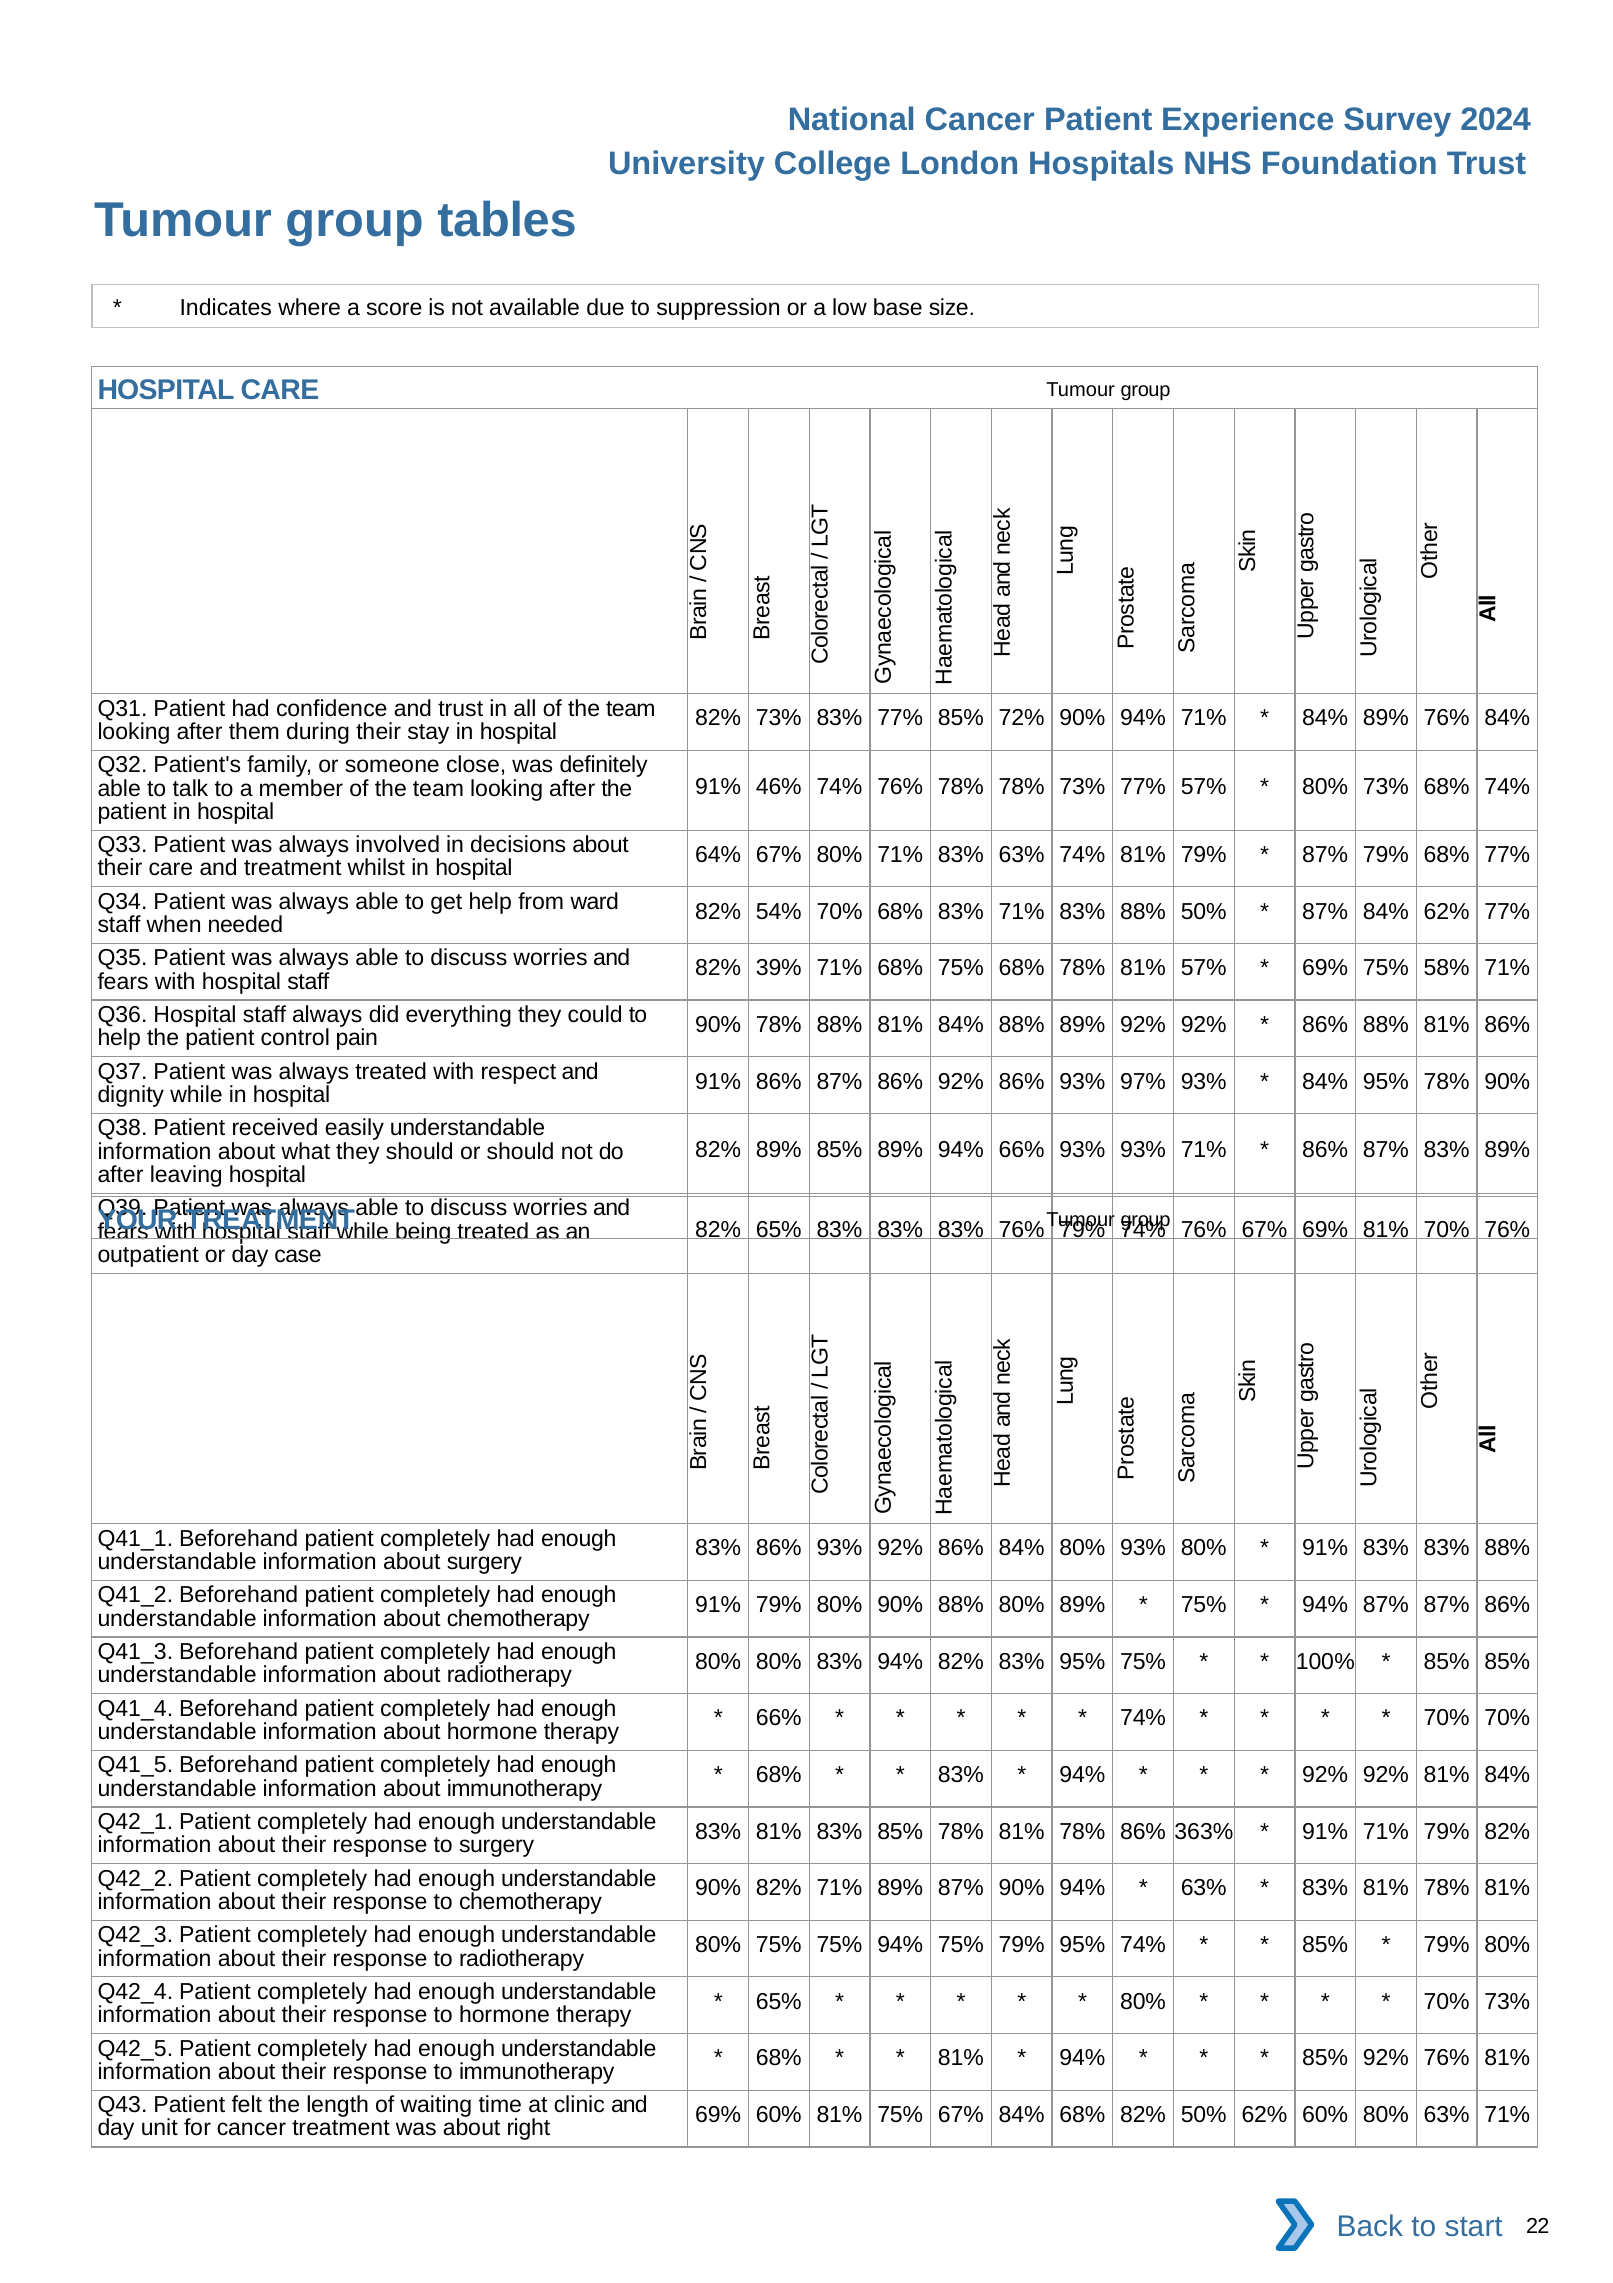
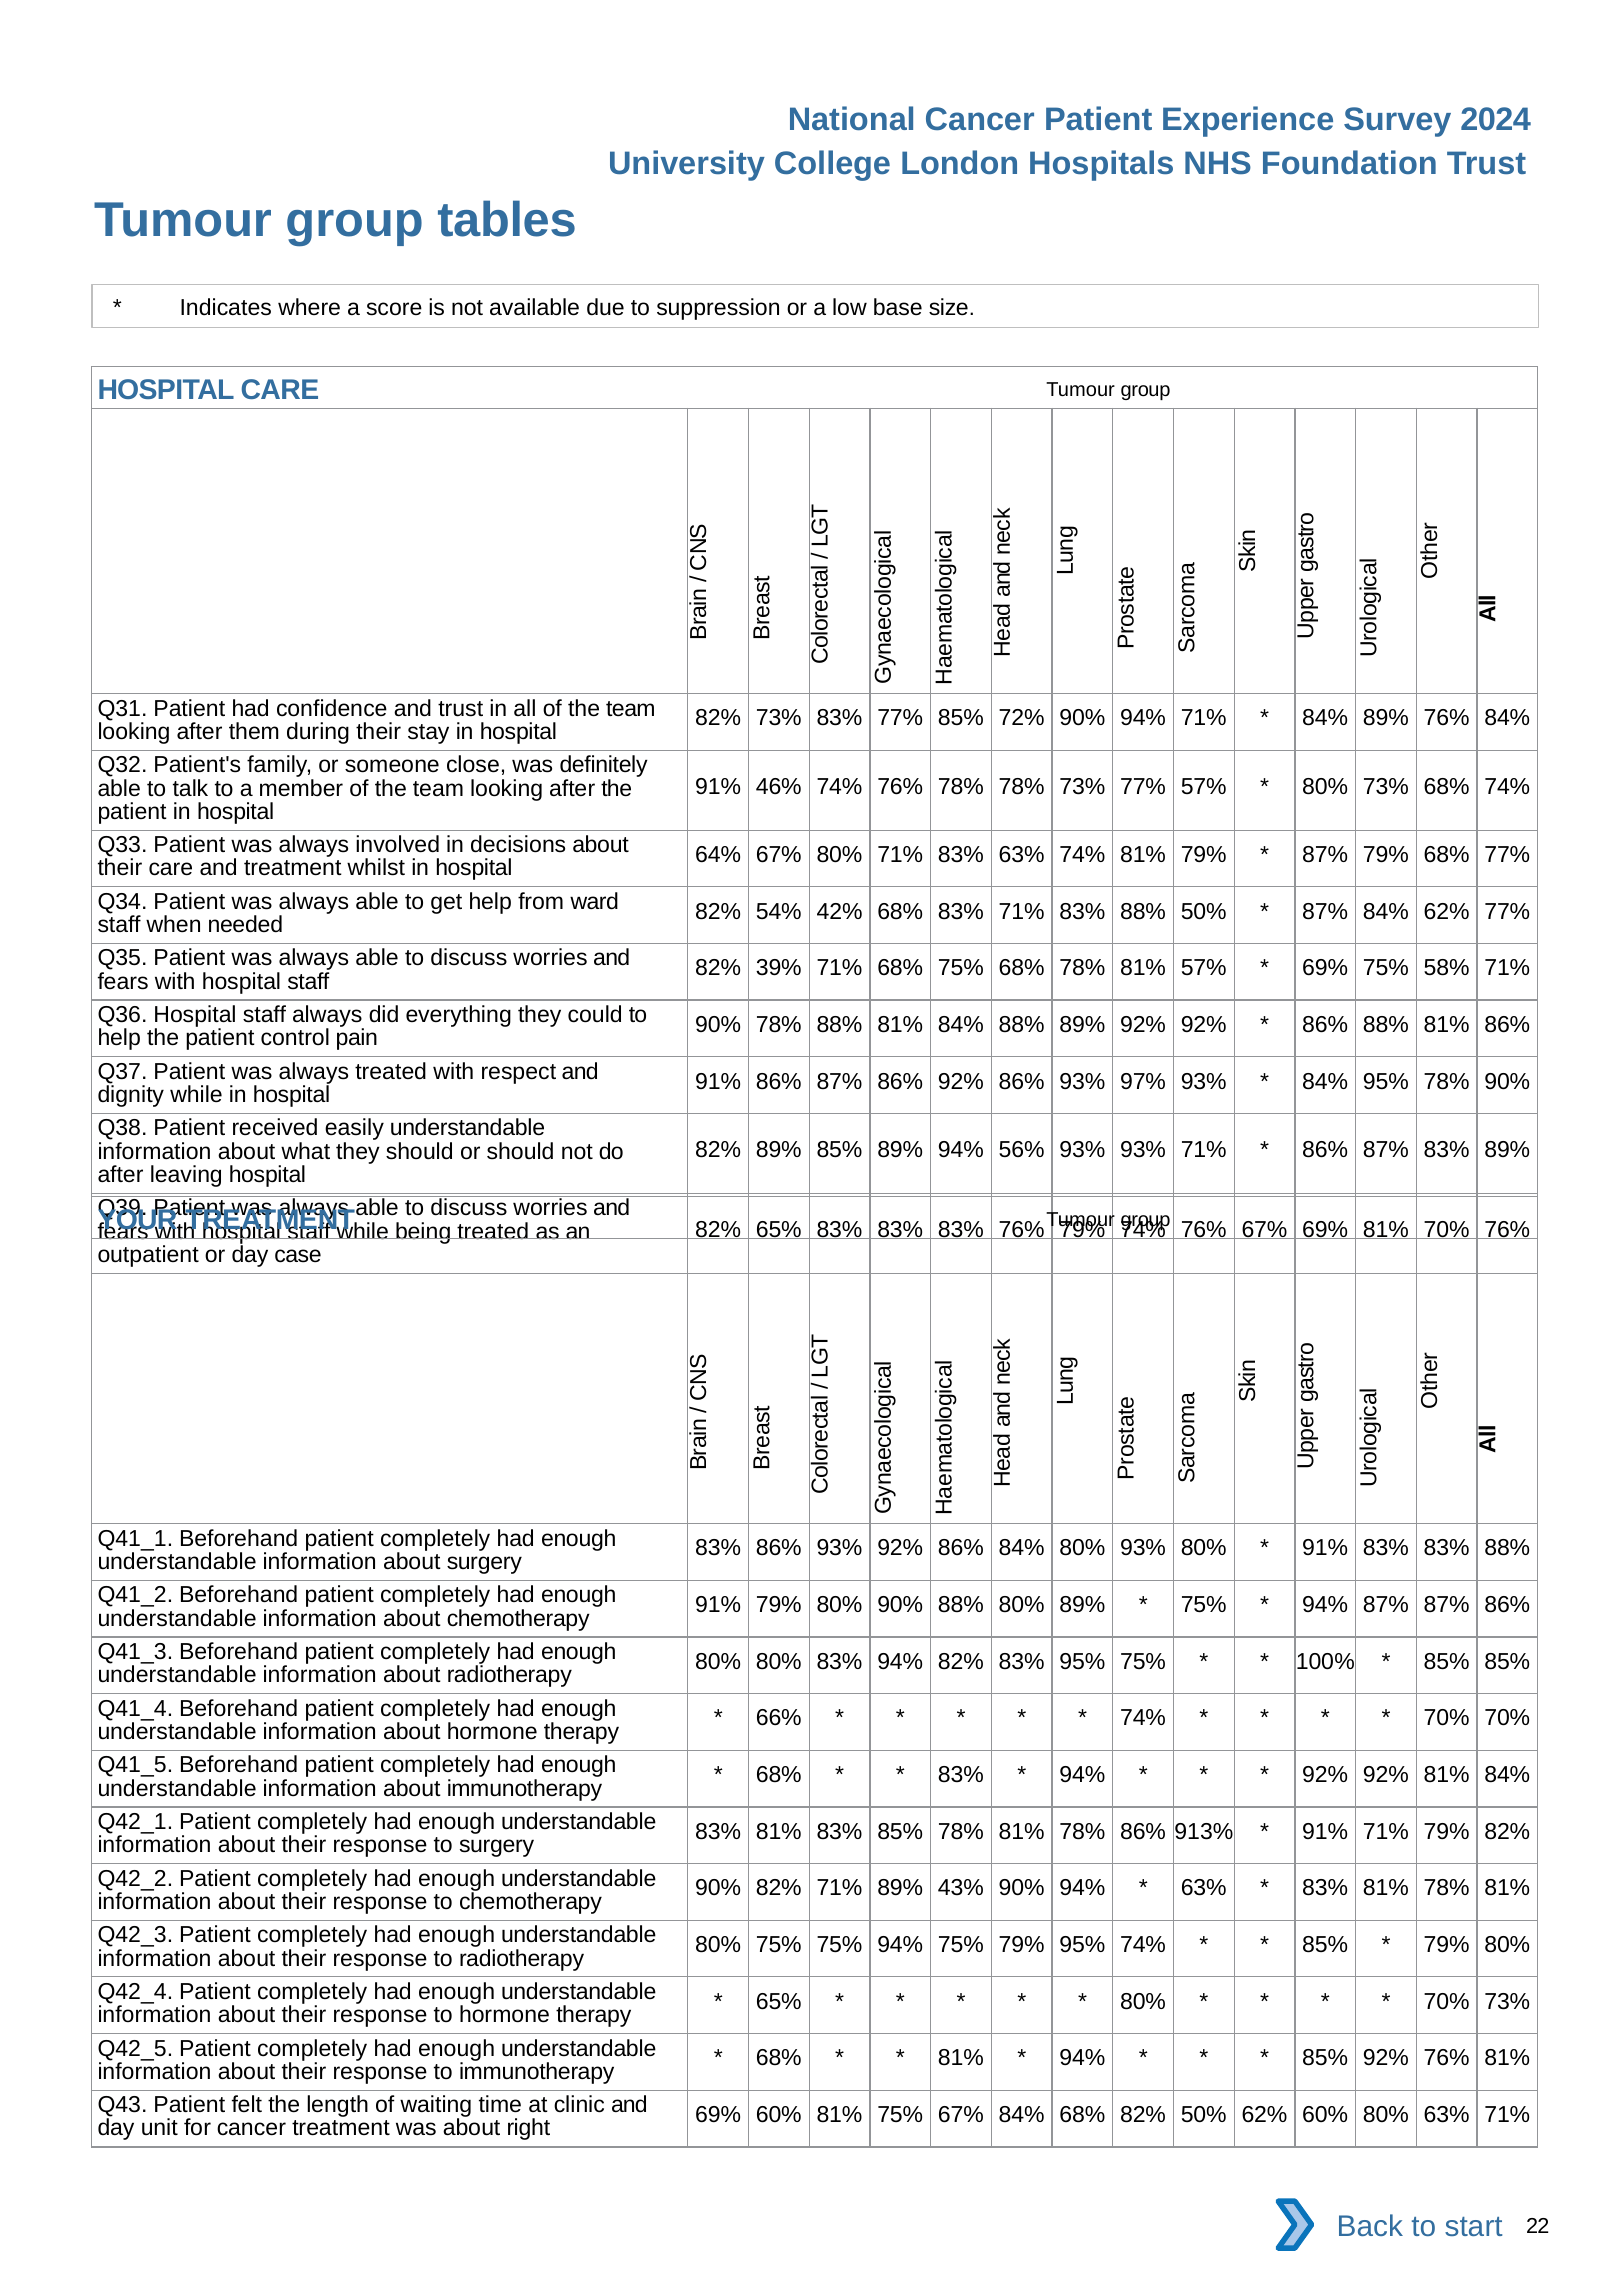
54% 70%: 70% -> 42% (840, 911)
94% 66%: 66% -> 56% (1022, 1150)
363%: 363% -> 913% (1204, 1831)
89% 87%: 87% -> 43% (961, 1888)
